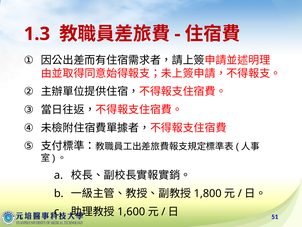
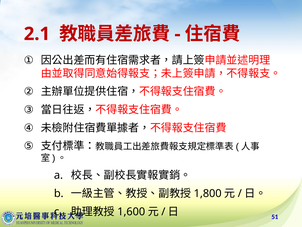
1.3: 1.3 -> 2.1 (37, 34)
